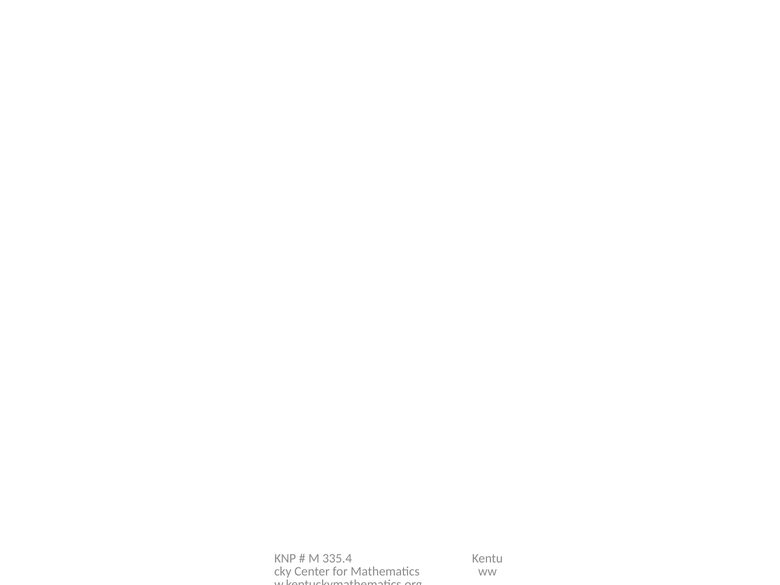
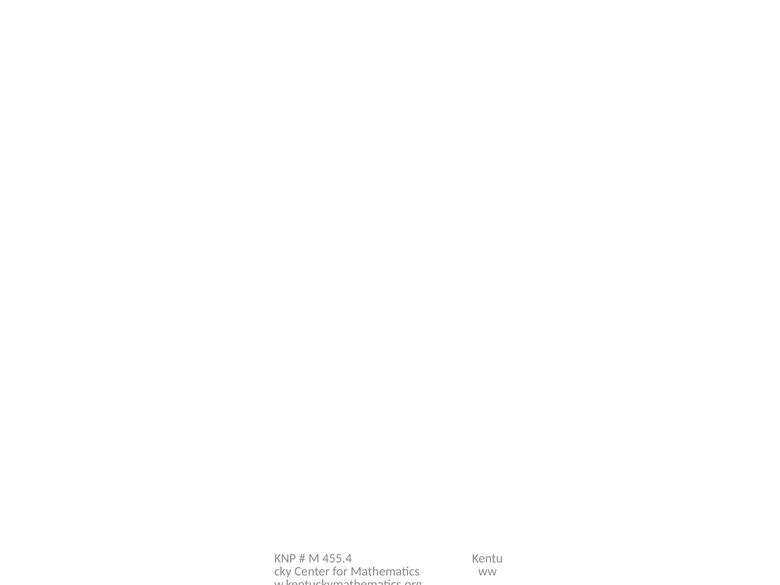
335.4: 335.4 -> 455.4 (337, 559)
